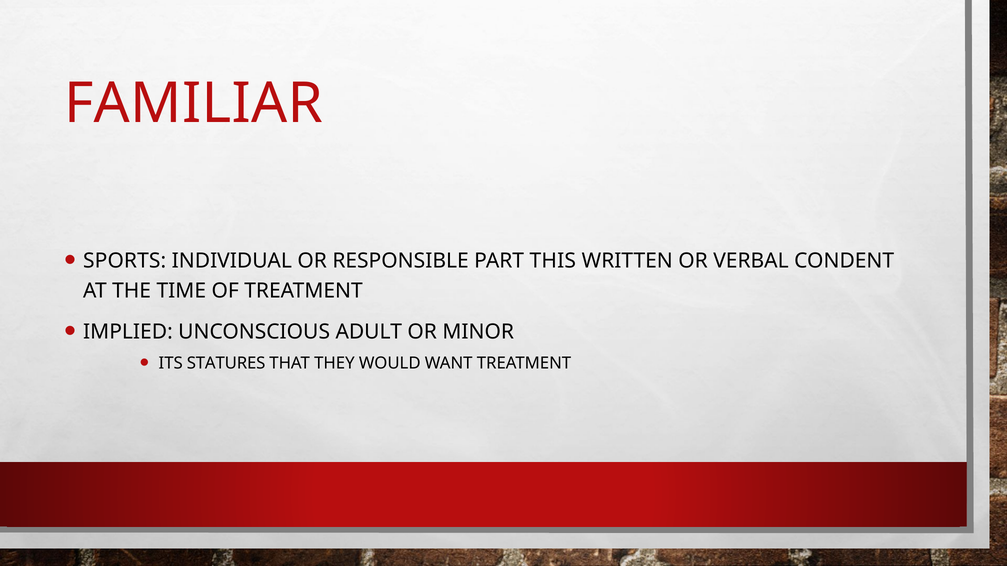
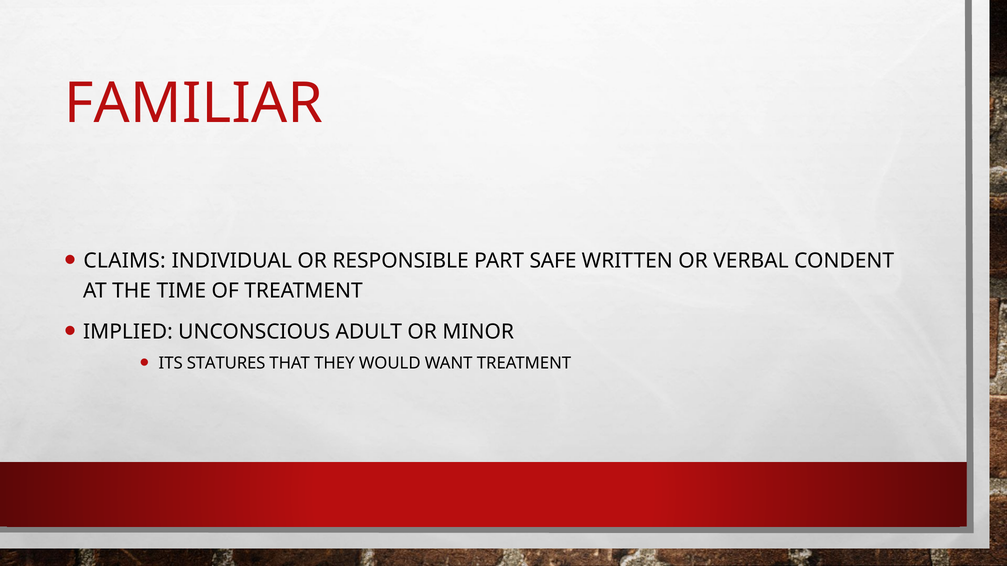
SPORTS: SPORTS -> CLAIMS (125, 261)
THIS: THIS -> SAFE (553, 261)
